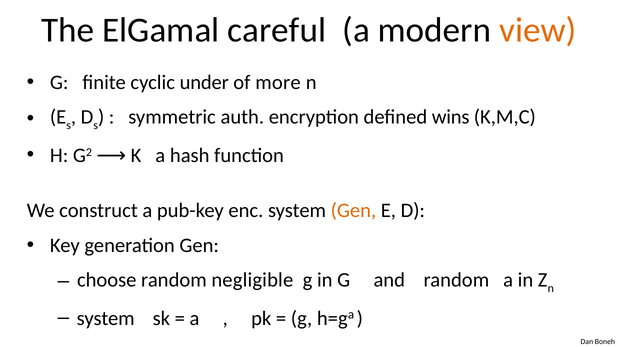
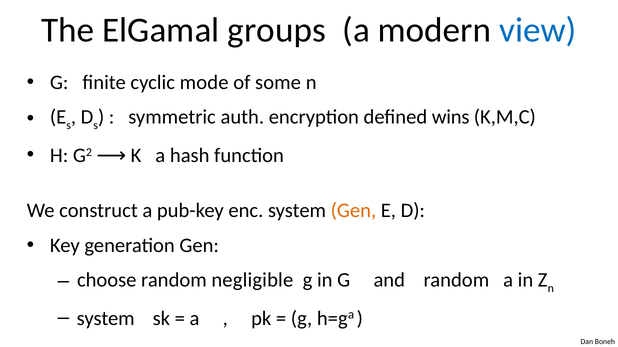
careful: careful -> groups (277, 30)
view colour: orange -> blue (538, 30)
under: under -> mode (204, 83)
more: more -> some (278, 83)
